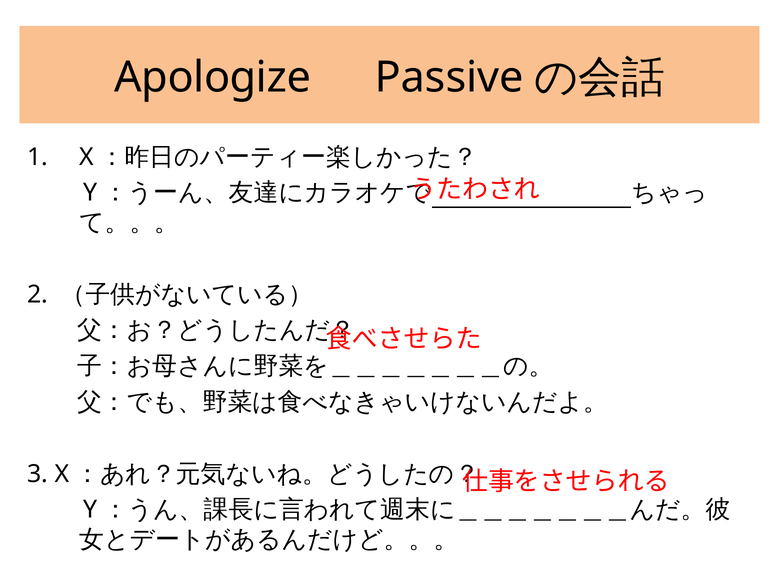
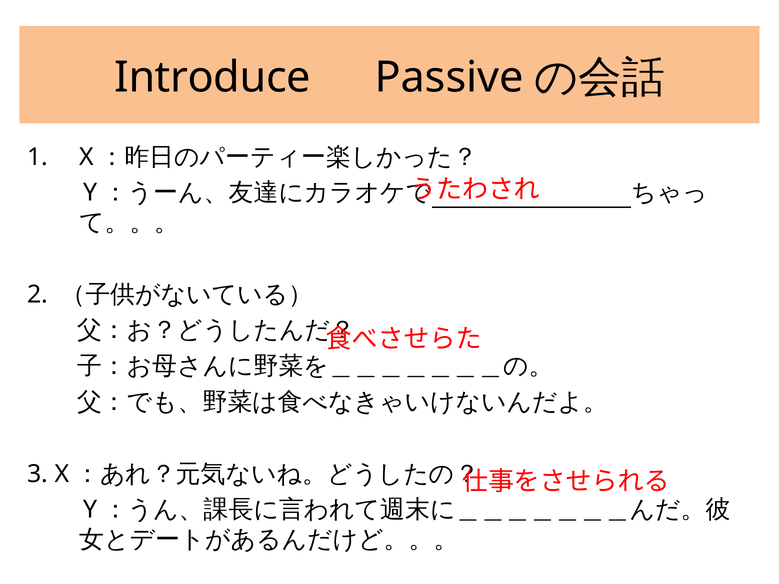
Apologize: Apologize -> Introduce (213, 78)
